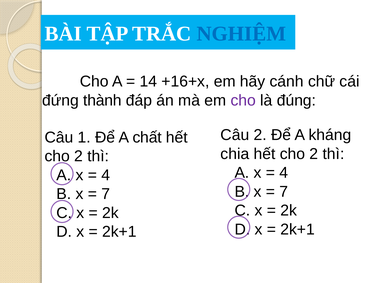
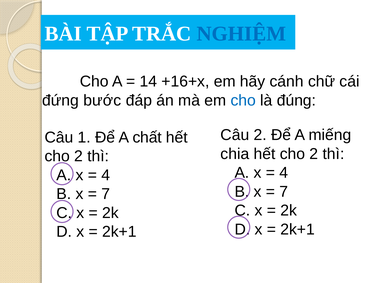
thành: thành -> bước (102, 100)
cho colour: purple -> blue (243, 100)
kháng: kháng -> miếng (330, 135)
